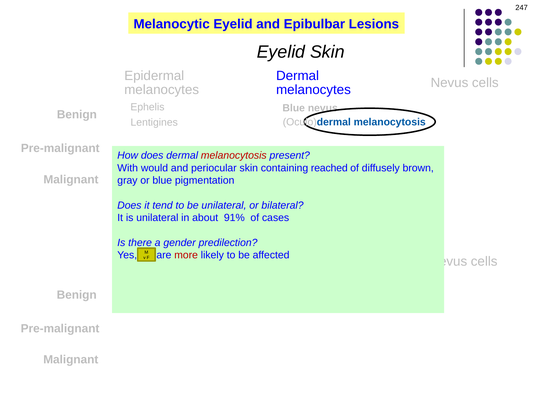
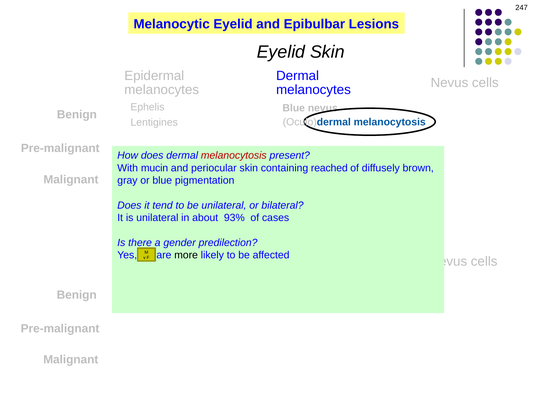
would: would -> mucin (155, 168)
91%: 91% -> 93% (234, 218)
more colour: red -> black (186, 255)
